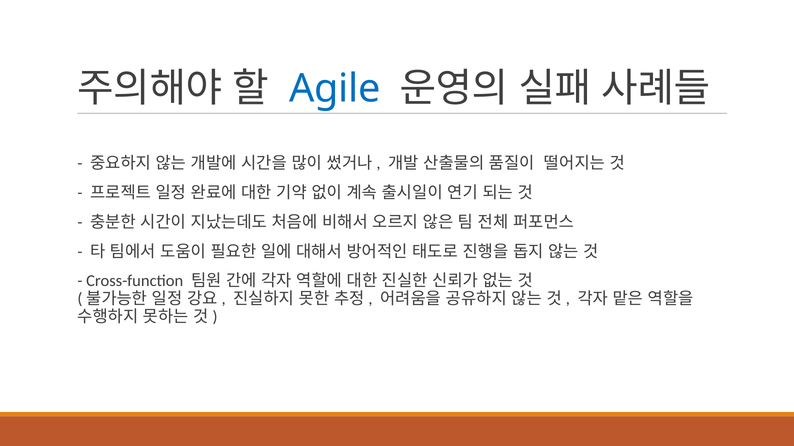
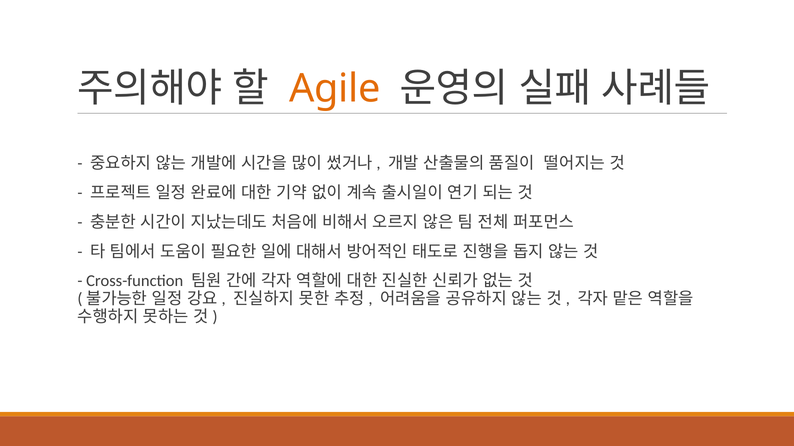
Agile colour: blue -> orange (335, 89)
